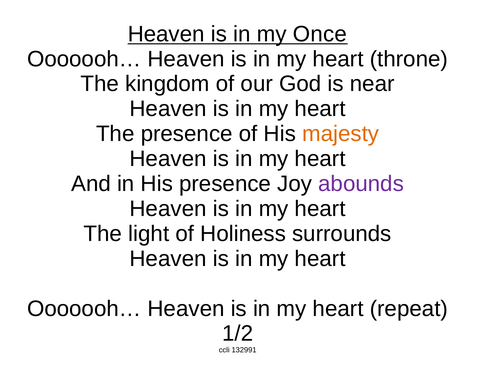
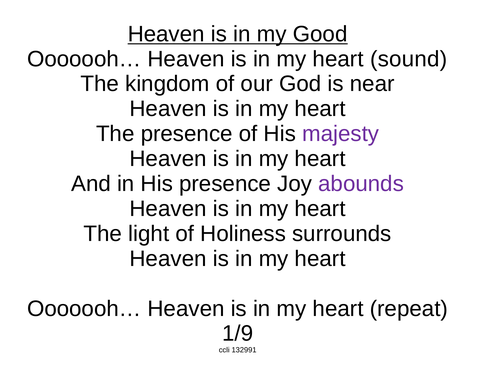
Once: Once -> Good (320, 34)
throne: throne -> sound (409, 59)
majesty colour: orange -> purple (341, 134)
1/2: 1/2 -> 1/9 (238, 333)
